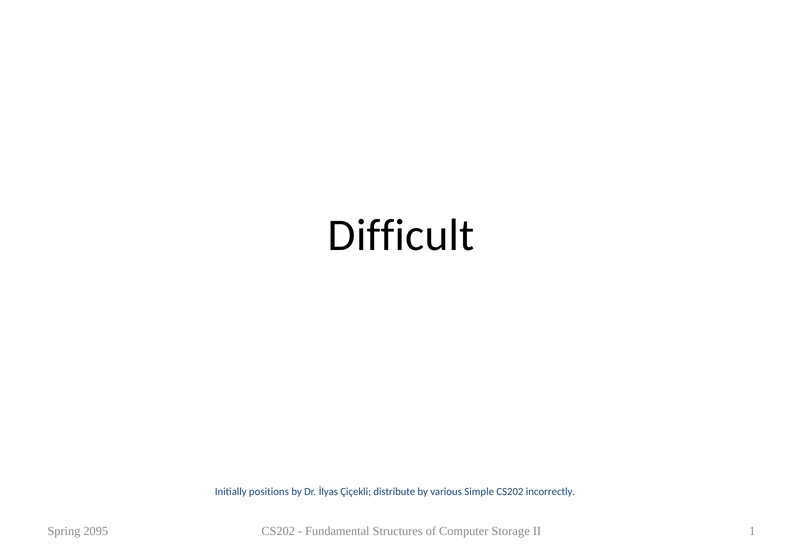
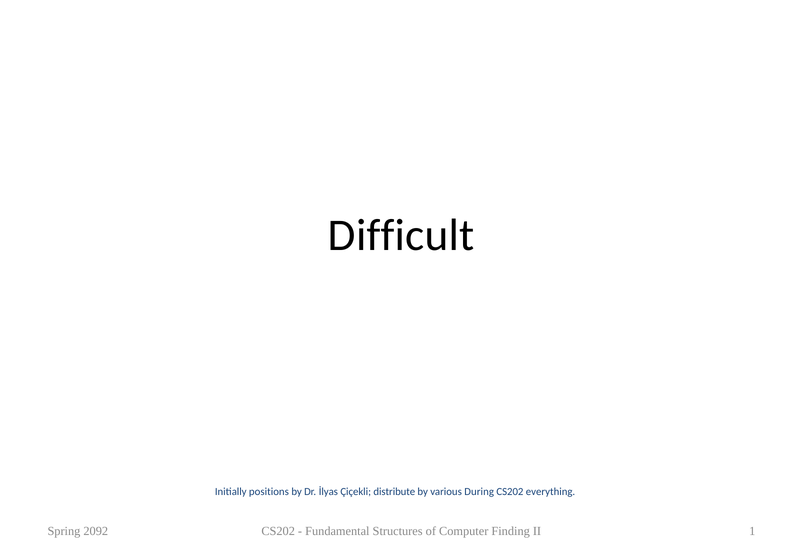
Simple: Simple -> During (479, 492)
incorrectly: incorrectly -> everything (551, 492)
2095: 2095 -> 2092 (96, 531)
Storage: Storage -> Finding (511, 531)
